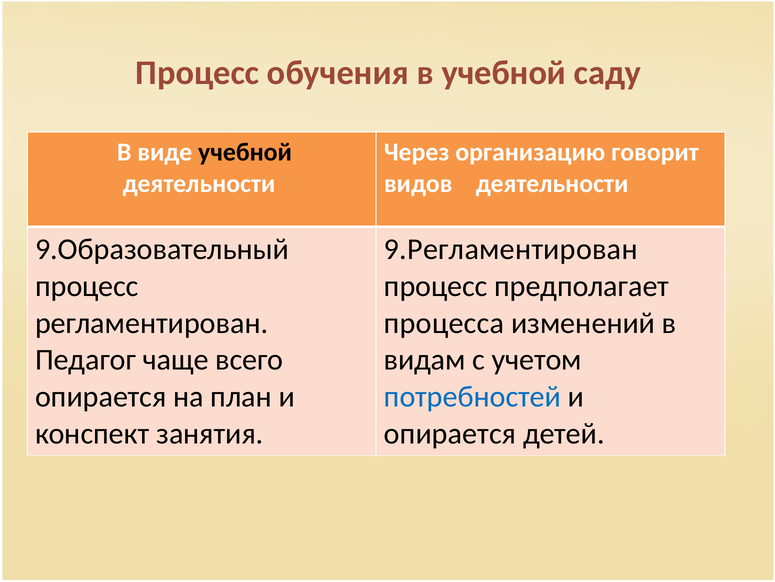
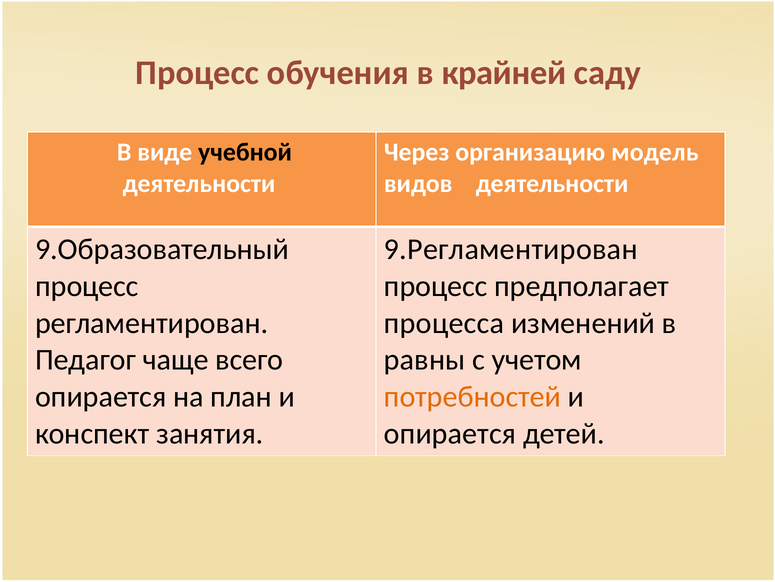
в учебной: учебной -> крайней (504, 73)
говорит: говорит -> модель (655, 152)
видам: видам -> равны (425, 359)
потребностей colour: blue -> orange (472, 396)
